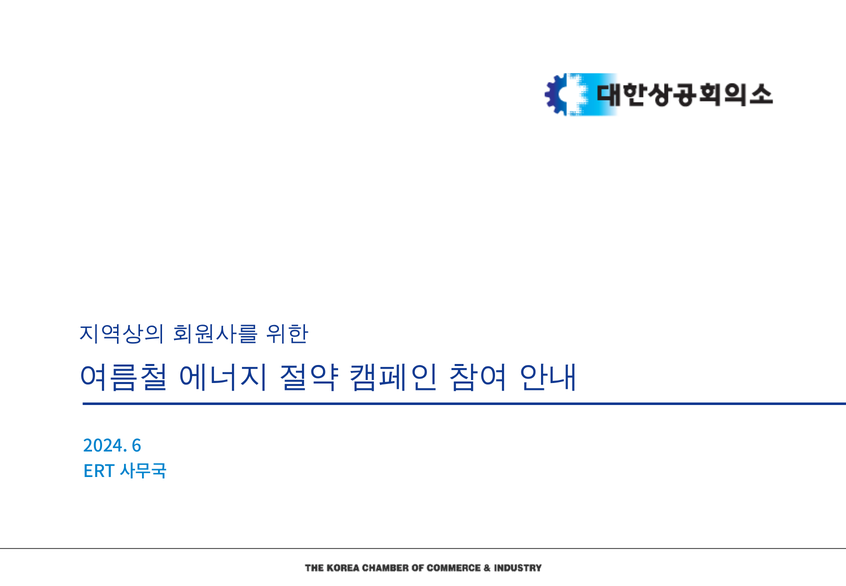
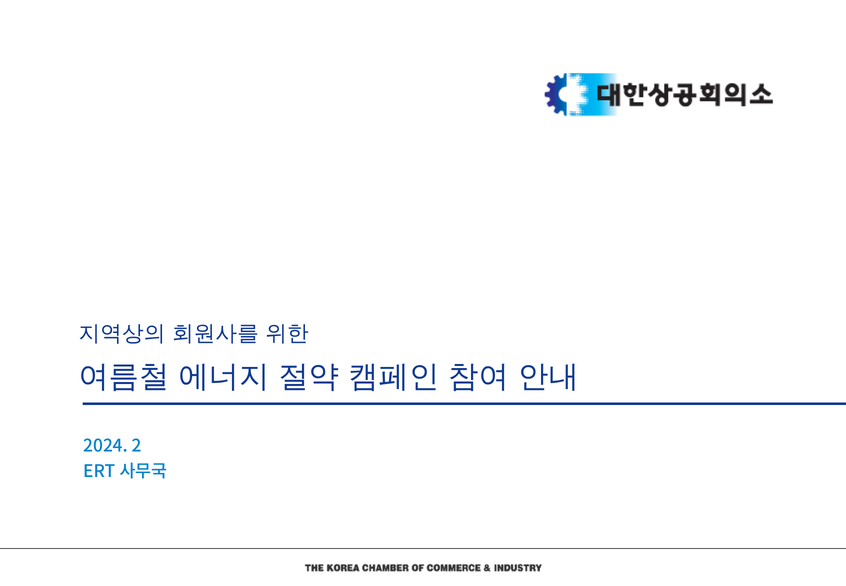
6: 6 -> 2 (137, 446)
